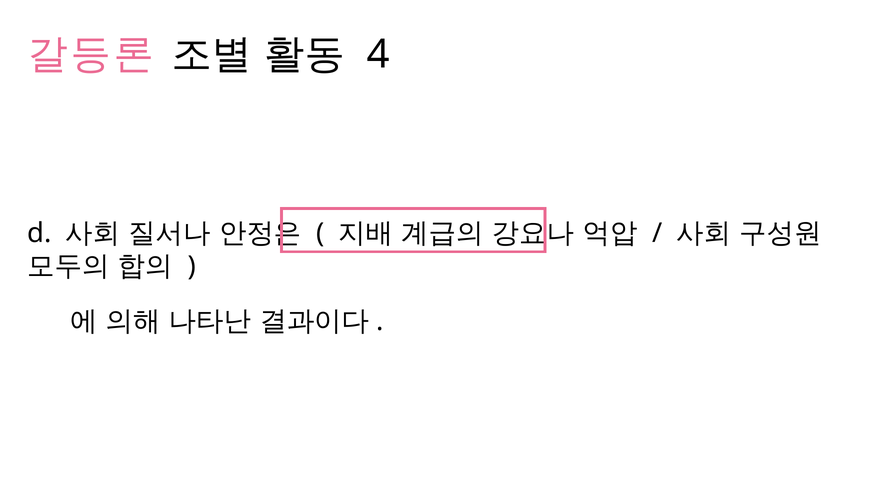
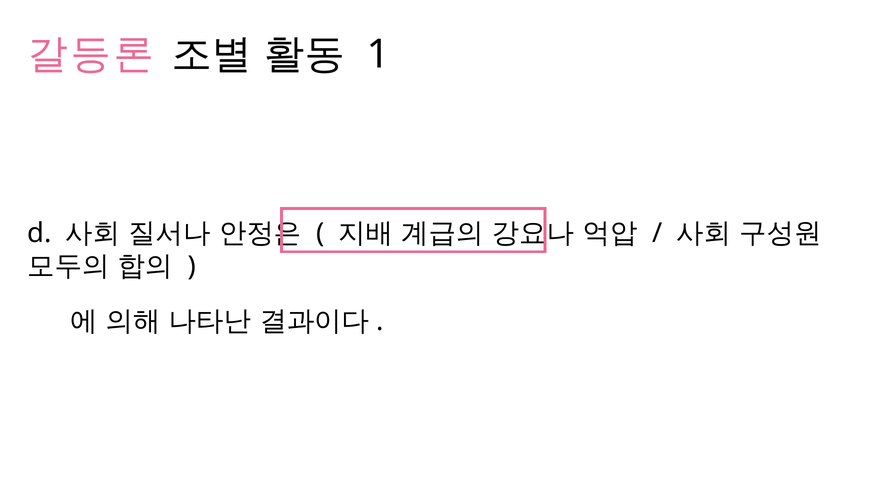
4: 4 -> 1 (378, 54)
